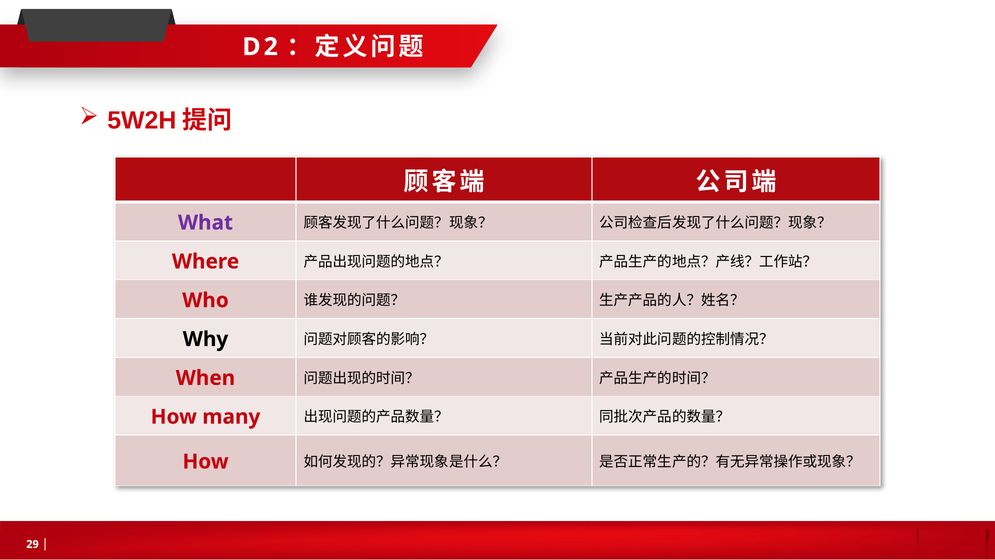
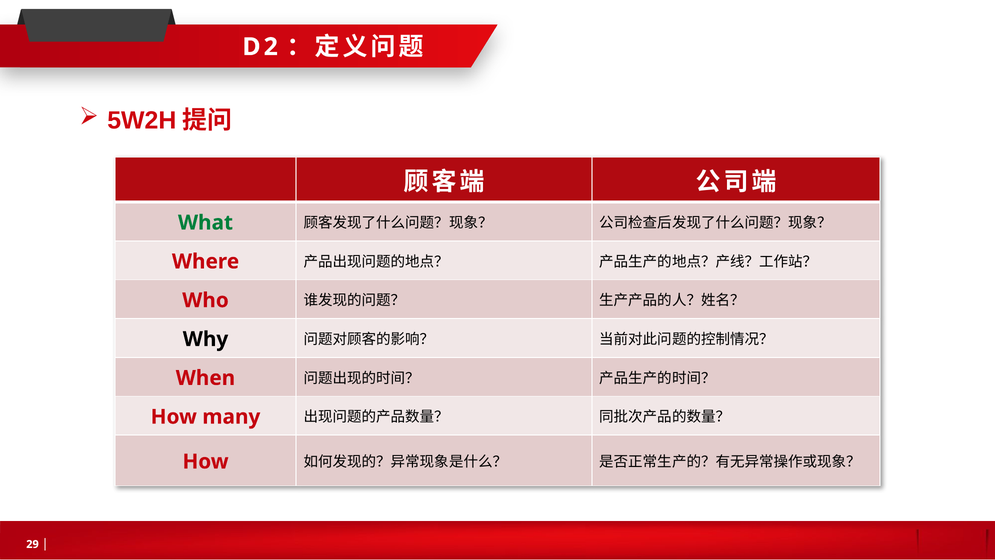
What colour: purple -> green (206, 223)
